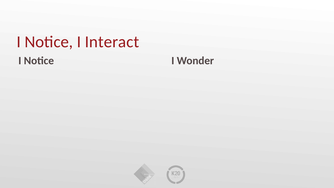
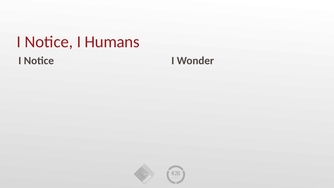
Interact: Interact -> Humans (112, 42)
